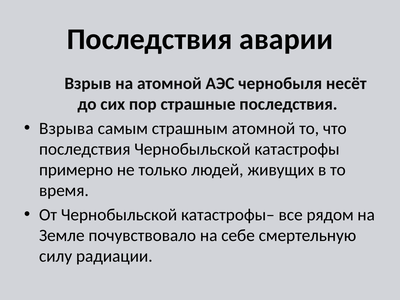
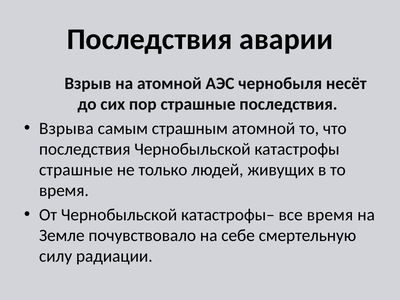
примерно: примерно -> страшные (76, 170)
все рядом: рядом -> время (330, 215)
